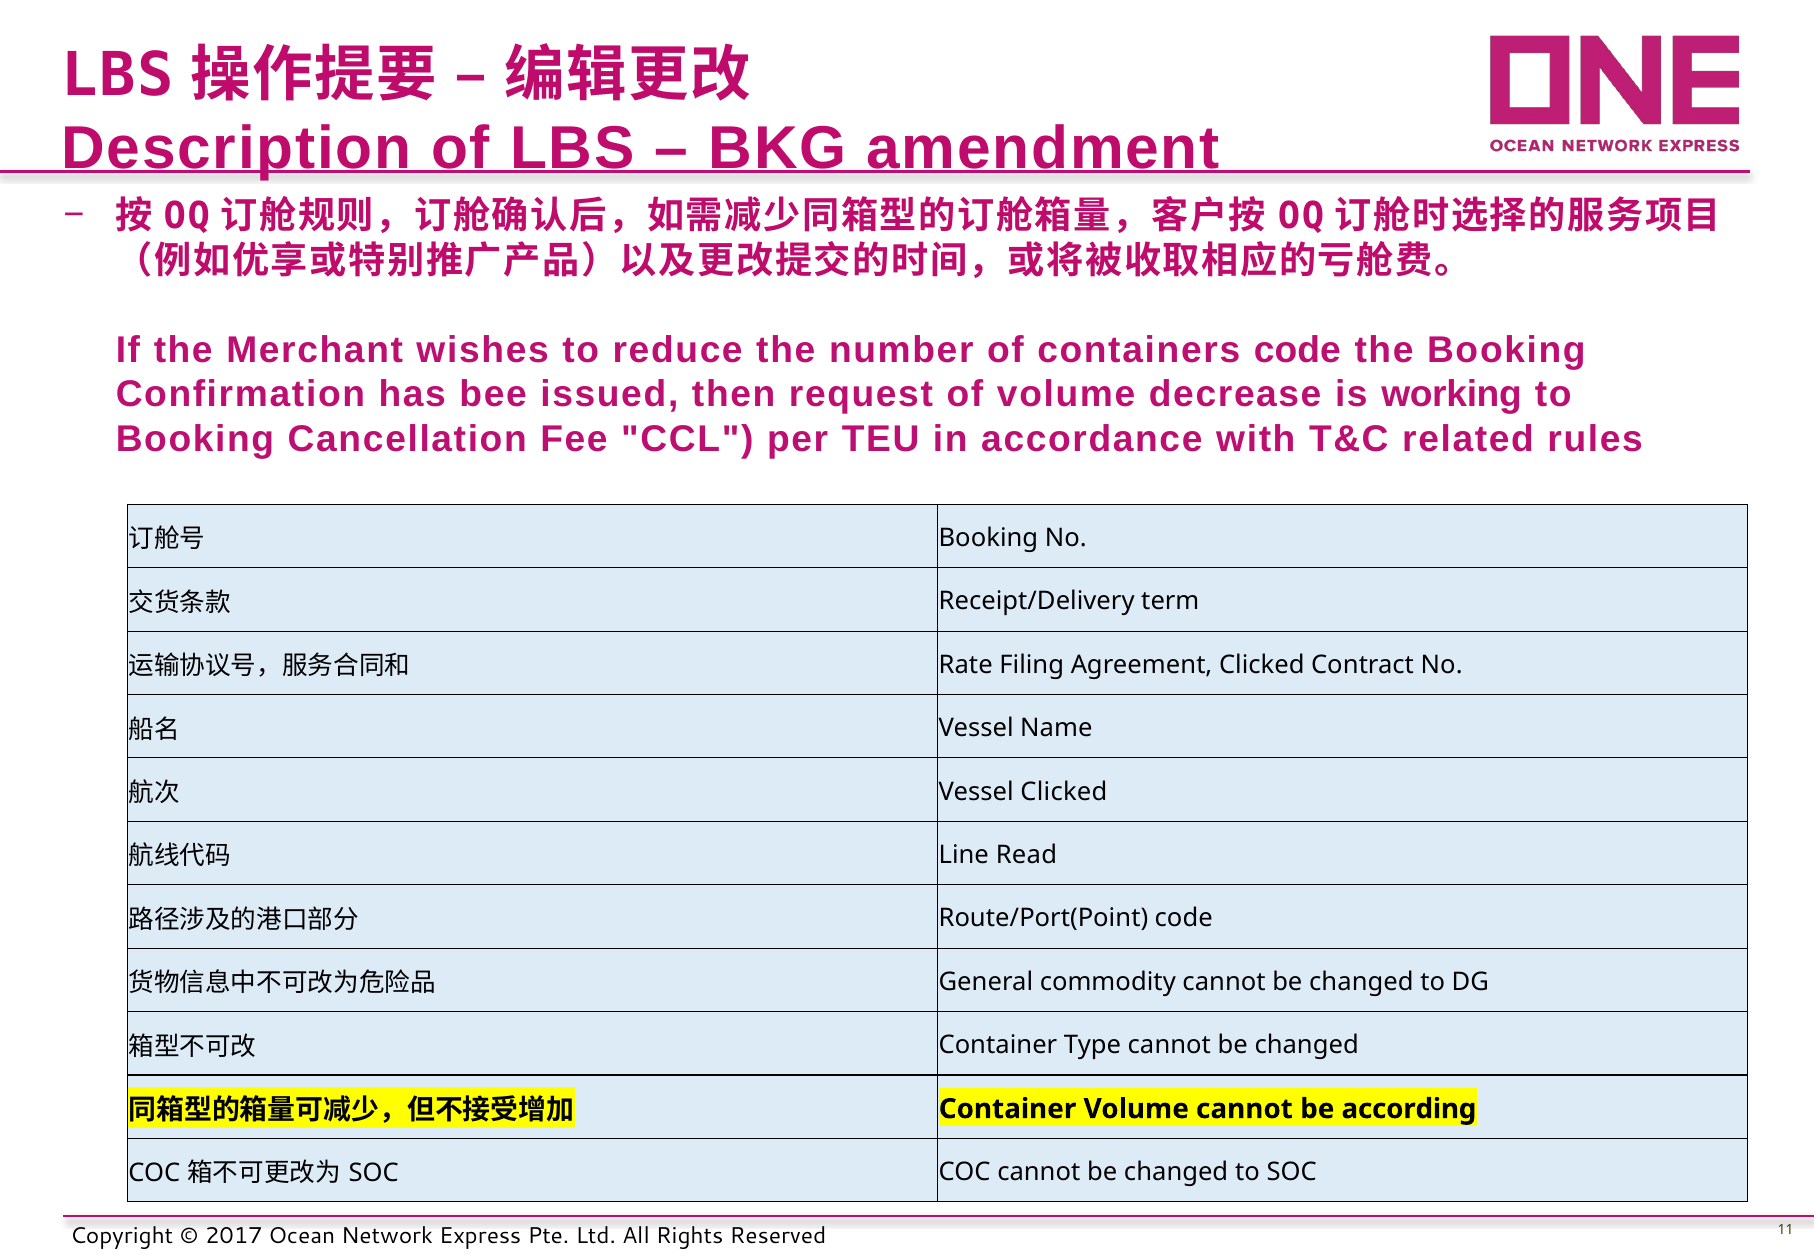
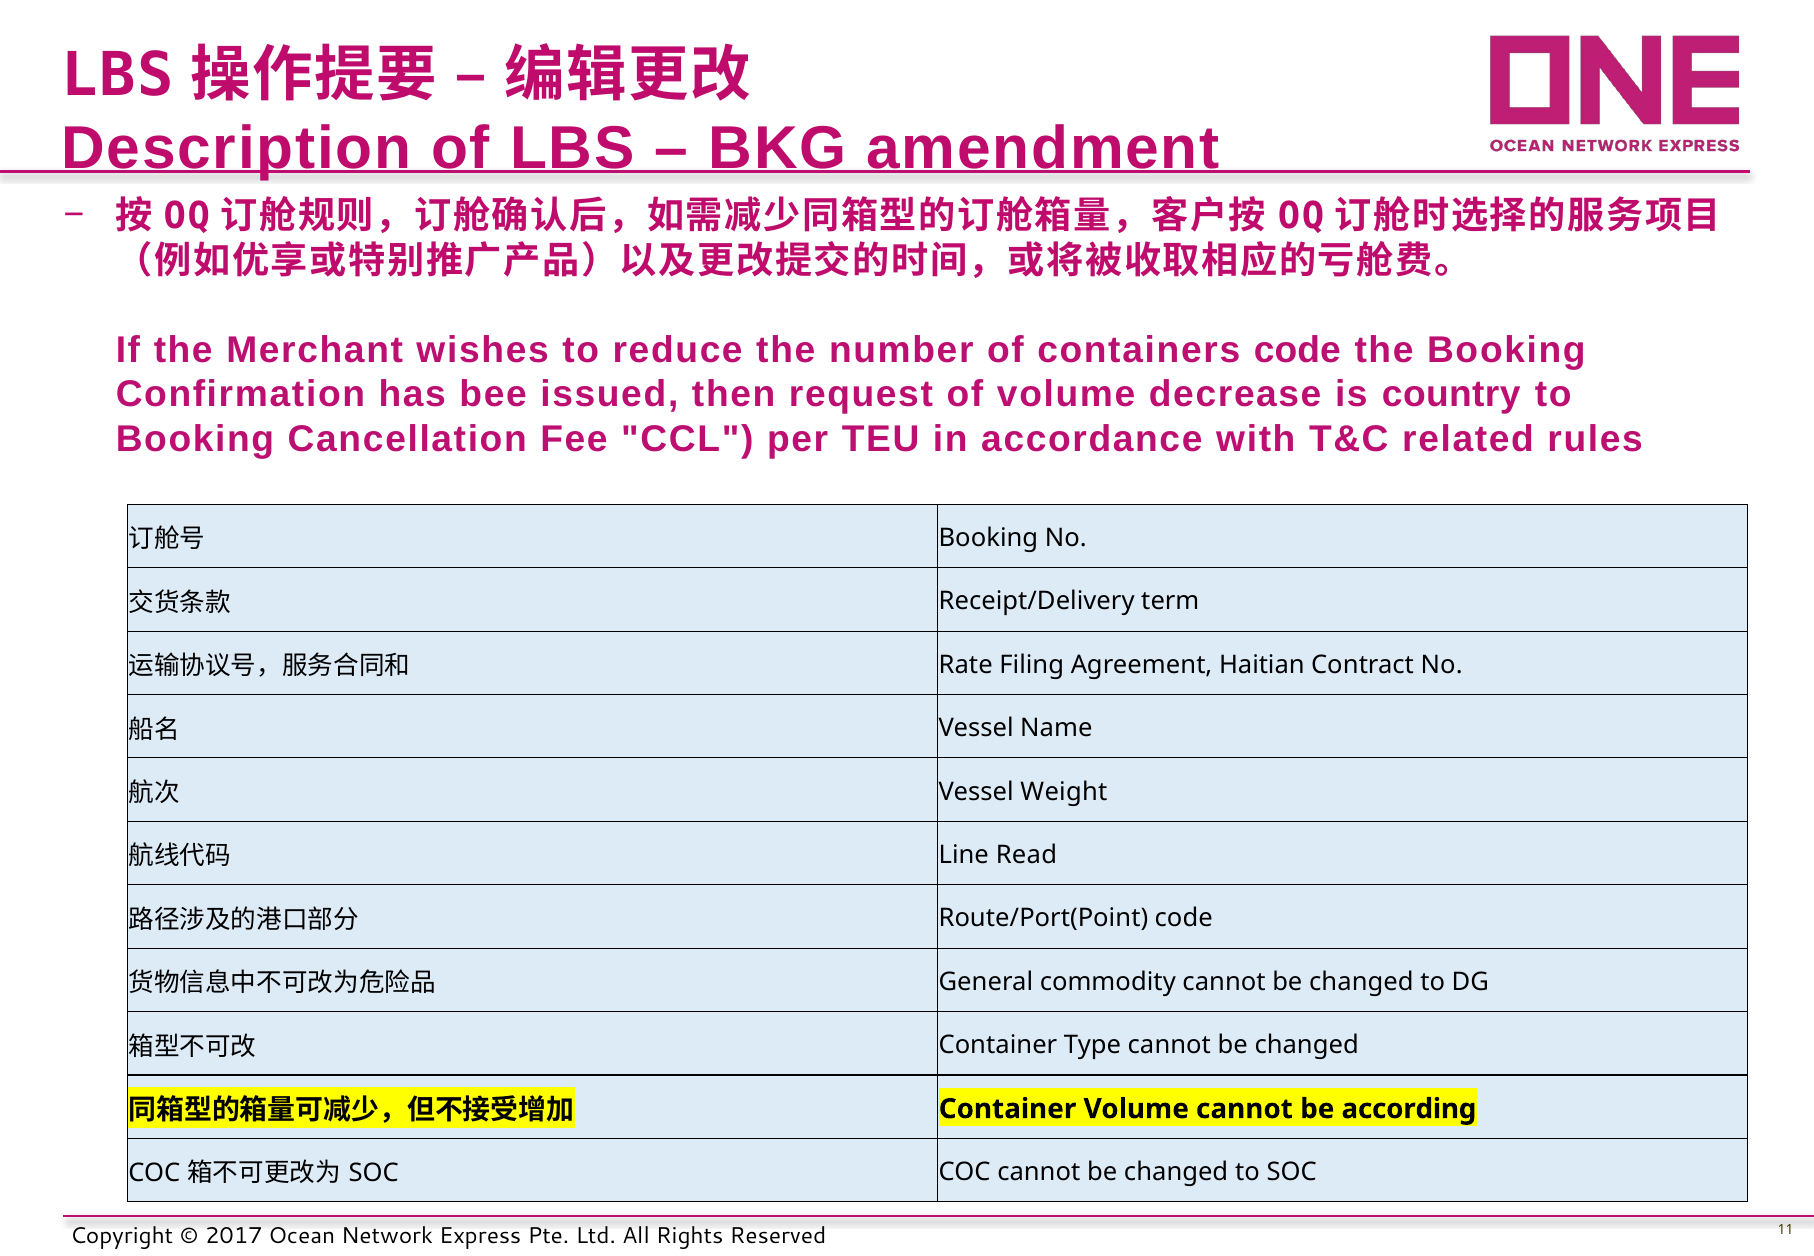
working: working -> country (1451, 395)
Agreement Clicked: Clicked -> Haitian (1262, 665)
Vessel Clicked: Clicked -> Weight (1064, 792)
